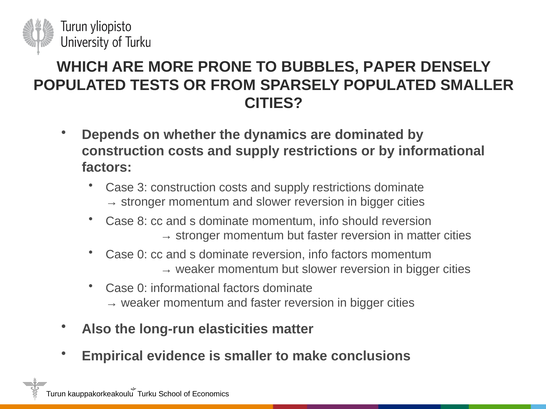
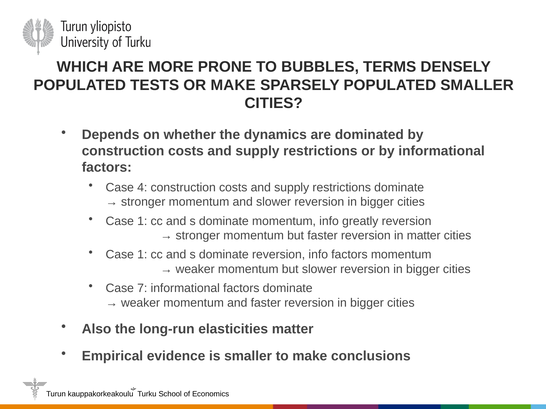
PAPER: PAPER -> TERMS (390, 67)
OR FROM: FROM -> MAKE (233, 85)
3: 3 -> 4 (142, 188)
8: 8 -> 1 (142, 221)
should: should -> greatly (360, 221)
0: 0 -> 1 (142, 255)
0: 0 -> 7 (142, 289)
